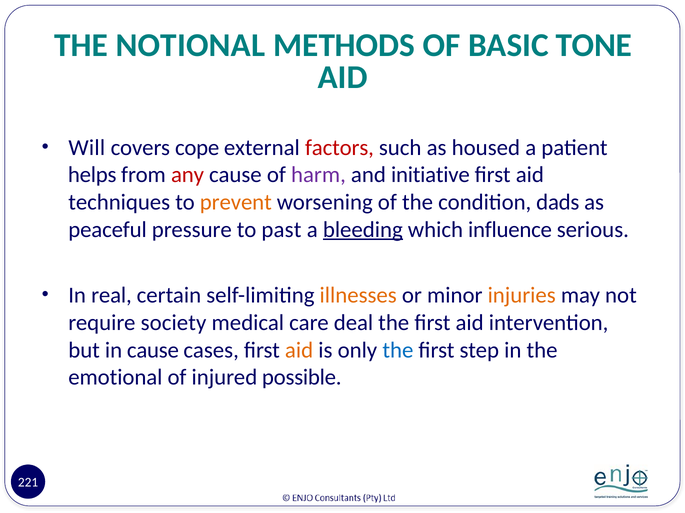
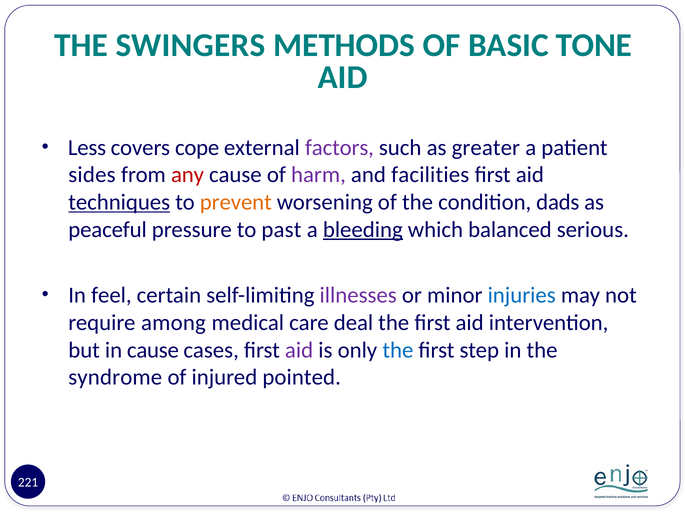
NOTIONAL: NOTIONAL -> SWINGERS (190, 46)
Will: Will -> Less (87, 148)
factors colour: red -> purple (339, 148)
housed: housed -> greater (486, 148)
helps: helps -> sides (92, 175)
initiative: initiative -> facilities (430, 175)
techniques underline: none -> present (119, 202)
influence: influence -> balanced (510, 230)
real: real -> feel (111, 296)
illnesses colour: orange -> purple (358, 296)
injuries colour: orange -> blue (522, 296)
society: society -> among (173, 323)
aid colour: orange -> purple (299, 351)
emotional: emotional -> syndrome (115, 378)
possible: possible -> pointed (302, 378)
